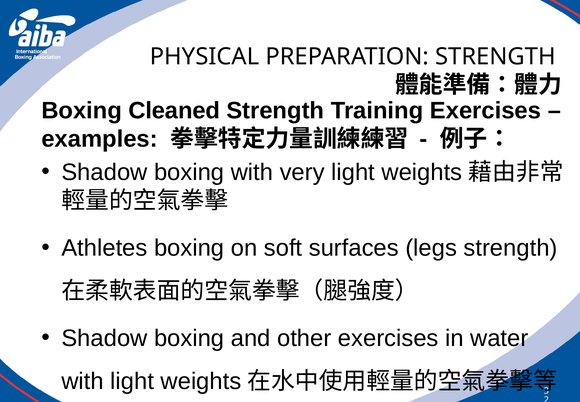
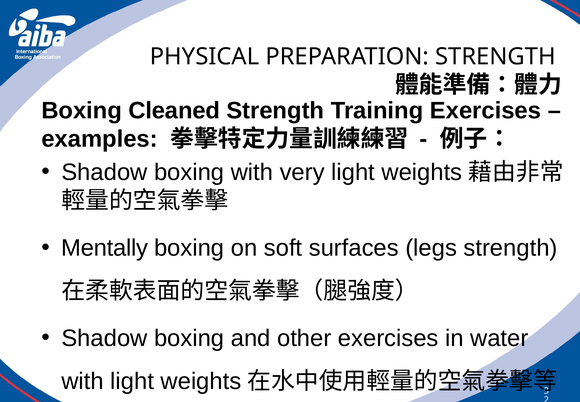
Athletes: Athletes -> Mentally (105, 248)
